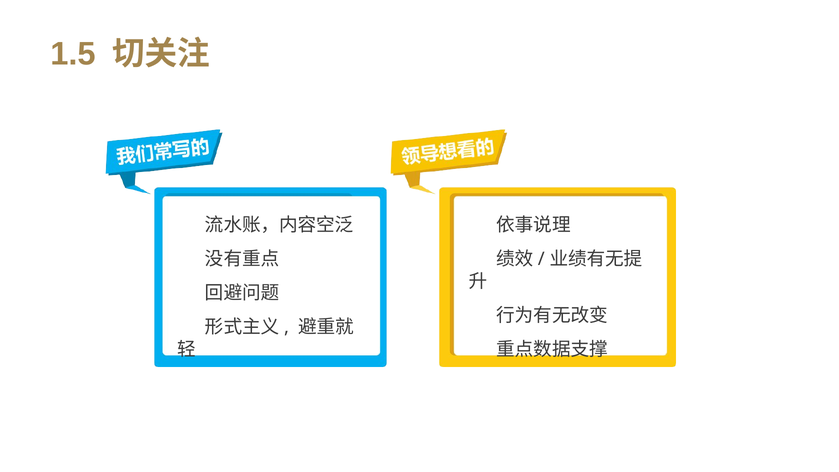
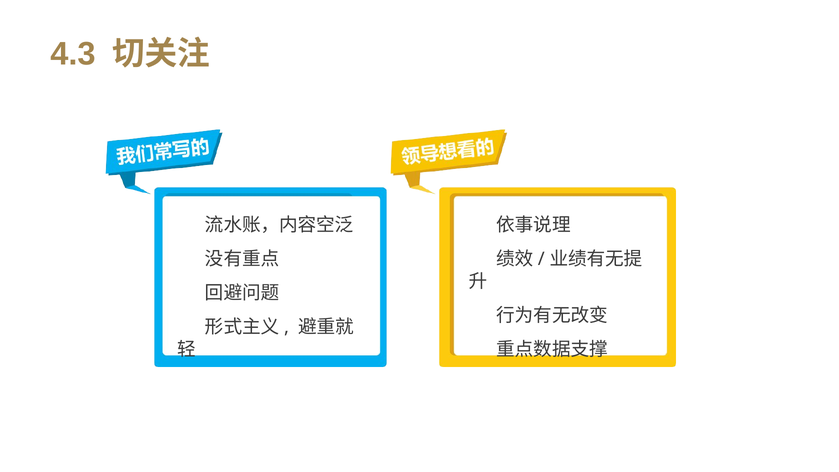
1.5: 1.5 -> 4.3 (73, 54)
